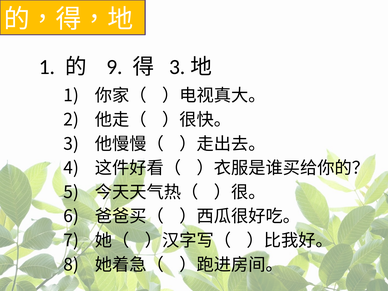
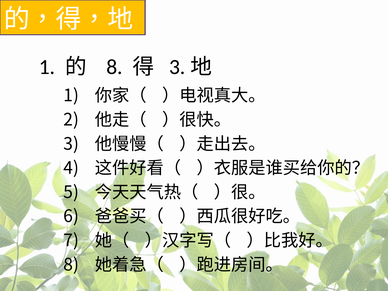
9: 9 -> 8 (114, 67)
